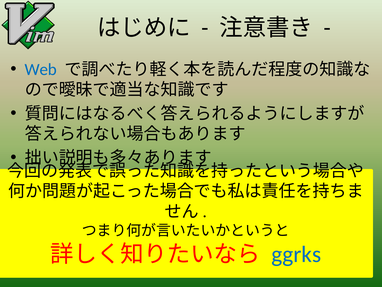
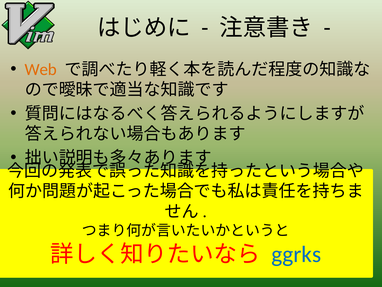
Web colour: blue -> orange (41, 69)
